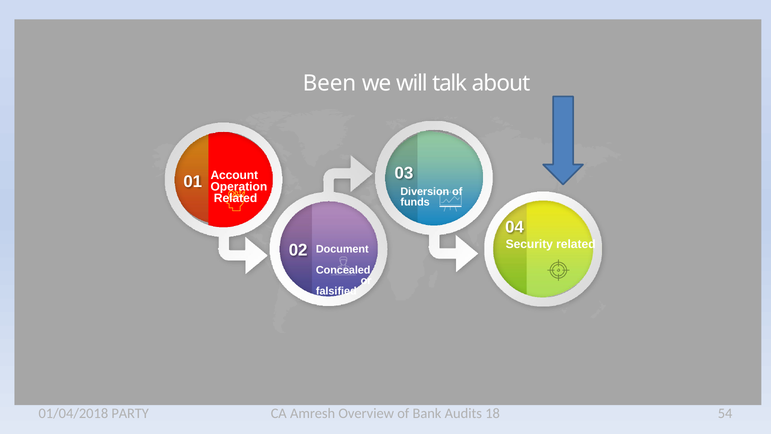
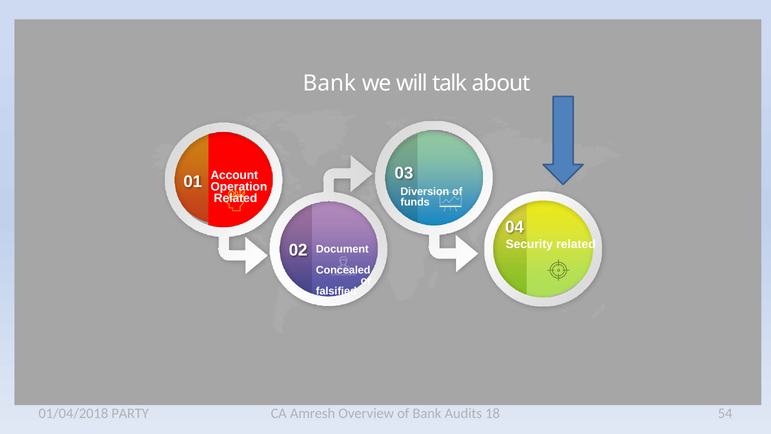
Been: Been -> Bank (329, 83)
